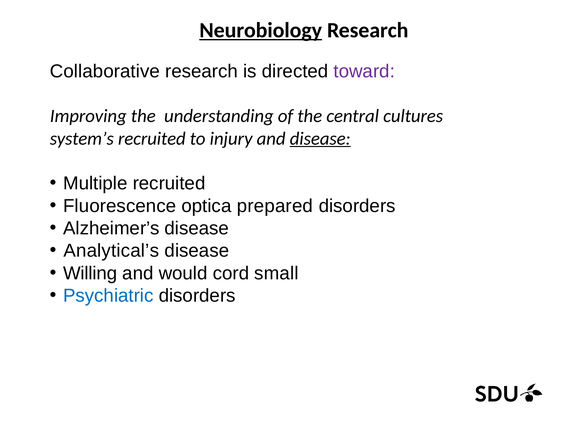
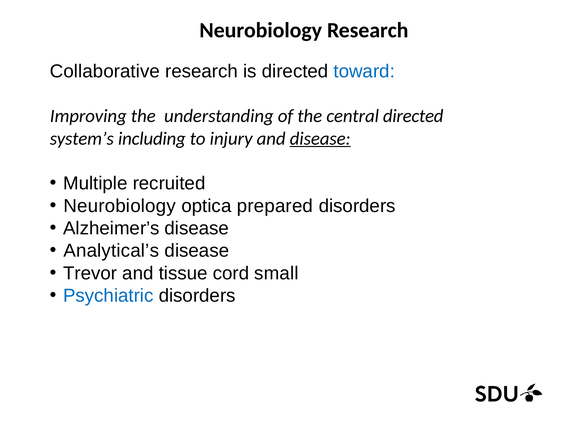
Neurobiology underline: present -> none (261, 30)
toward colour: purple -> blue (364, 71)
central cultures: cultures -> directed (413, 116)
system’s recruited: recruited -> including (152, 138)
Fluorescence: Fluorescence -> Neurobiology (120, 206)
Willing: Willing -> Trevor (90, 273)
would: would -> tissue (183, 273)
